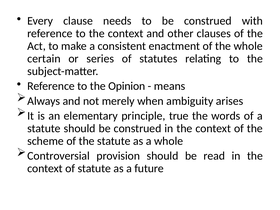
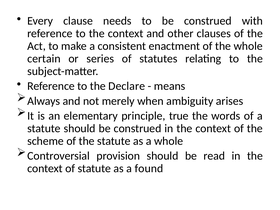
Opinion: Opinion -> Declare (127, 86)
future: future -> found (149, 168)
